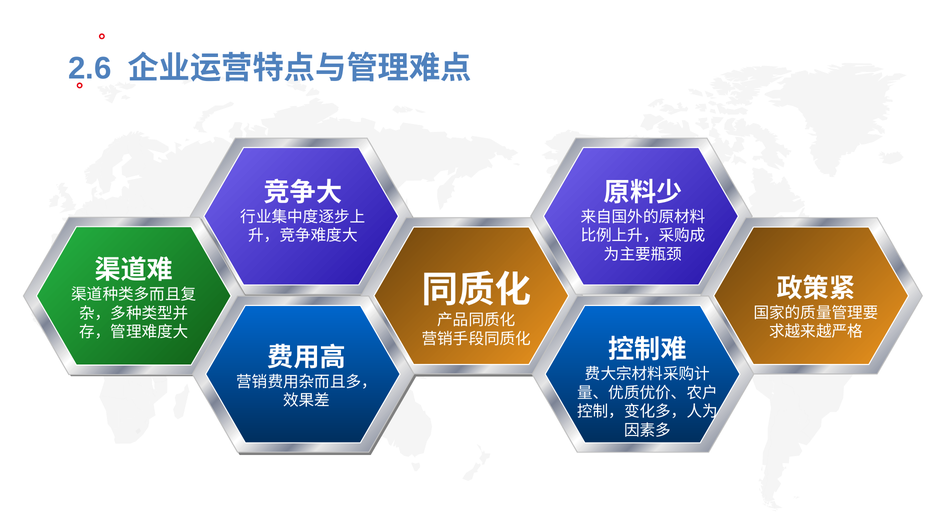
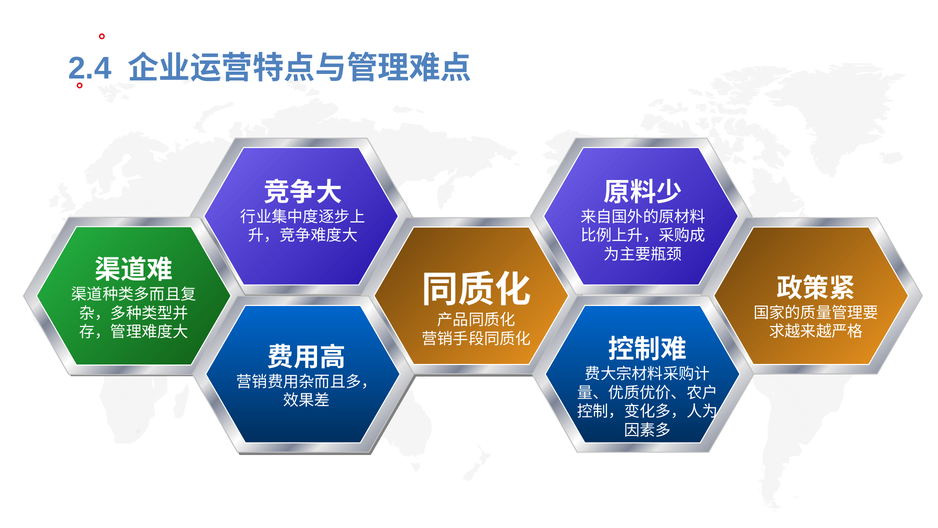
2.6: 2.6 -> 2.4 (90, 68)
